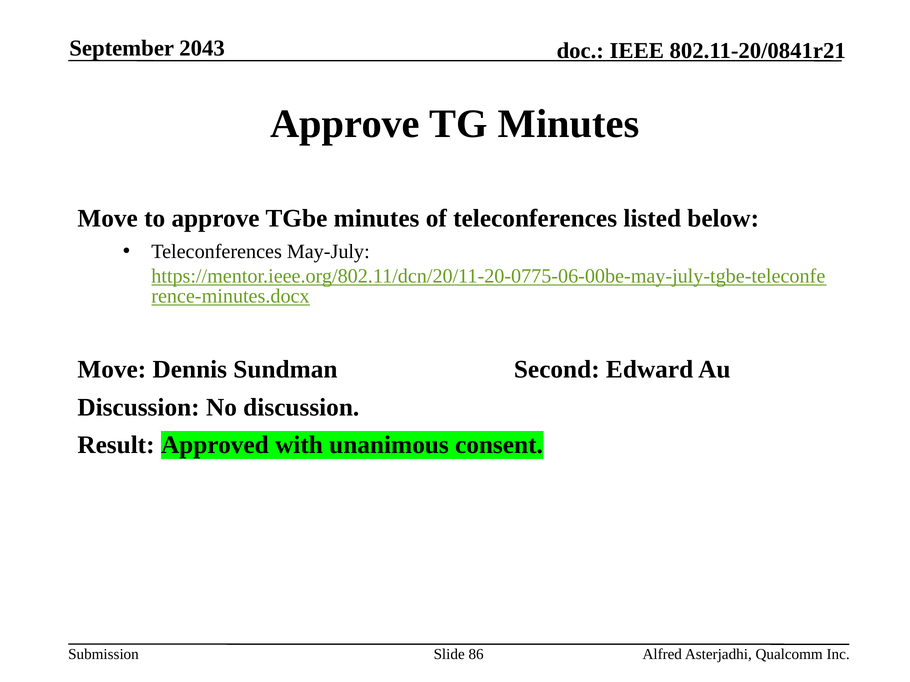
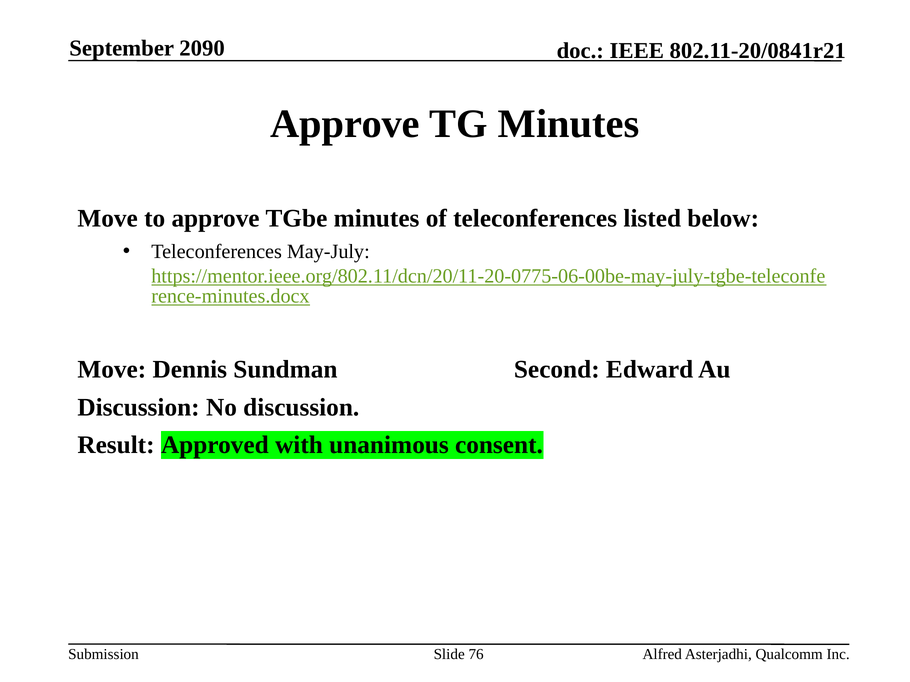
2043: 2043 -> 2090 (202, 48)
86: 86 -> 76 (476, 655)
